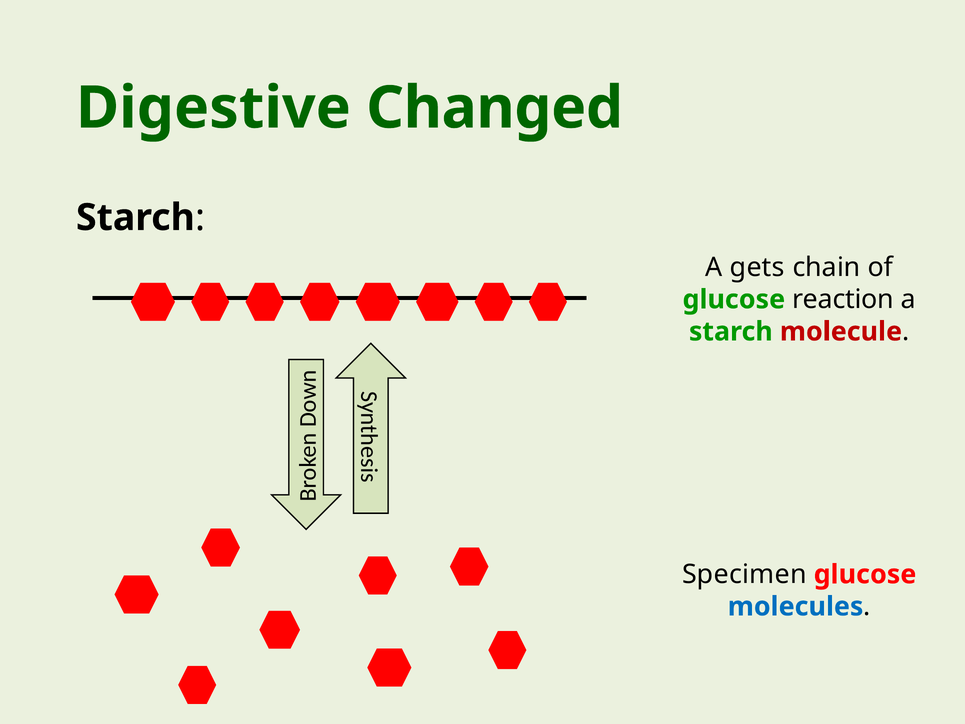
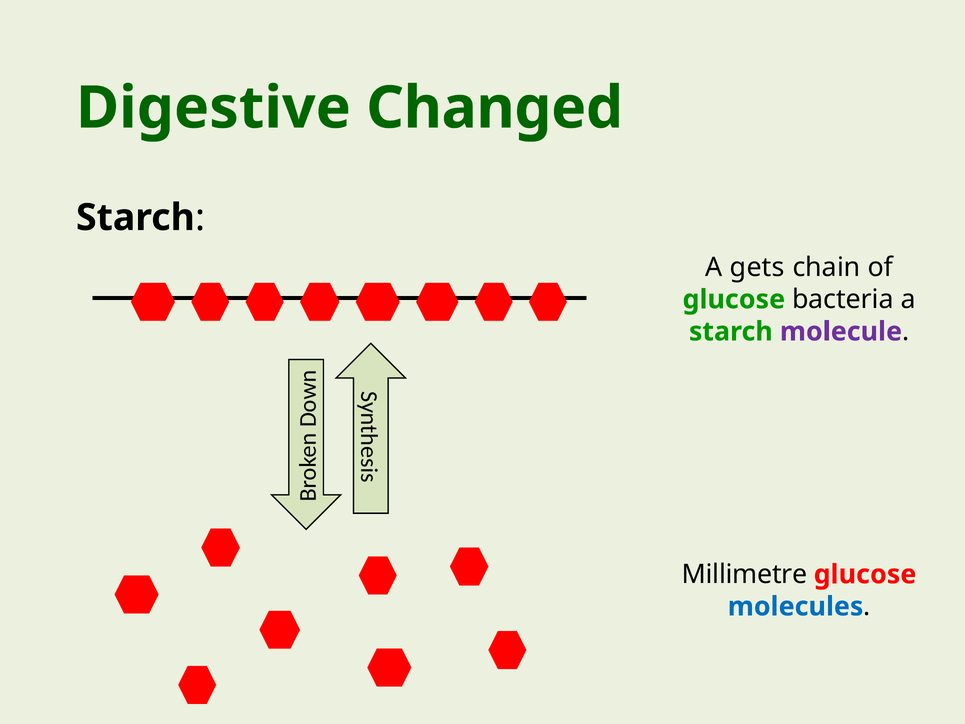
reaction: reaction -> bacteria (843, 299)
molecule colour: red -> purple (841, 332)
Specimen: Specimen -> Millimetre (745, 574)
